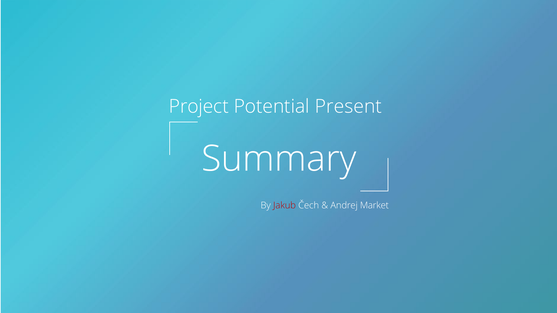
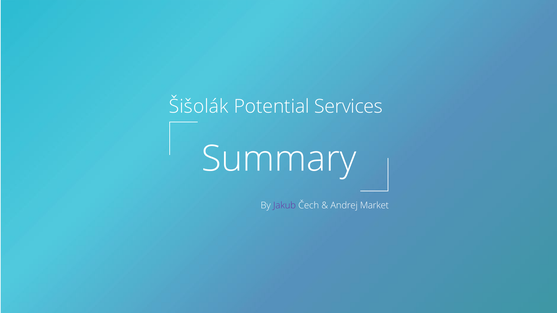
Project: Project -> Šišolák (199, 107)
Present: Present -> Services (349, 107)
Jakub colour: red -> purple (284, 206)
